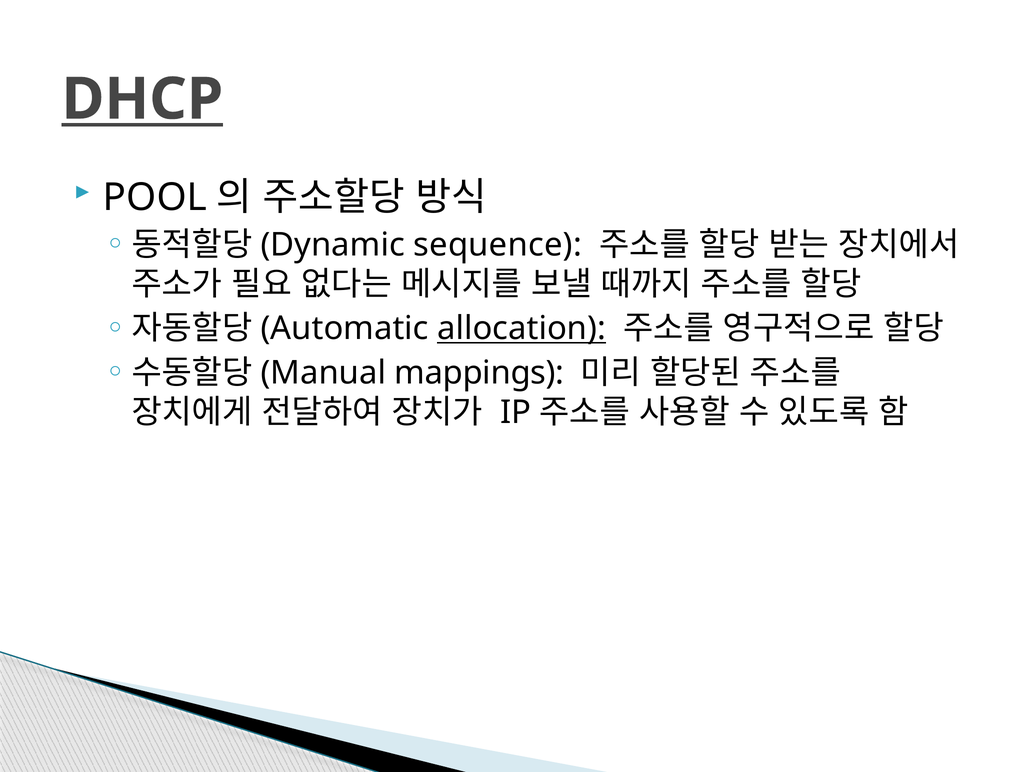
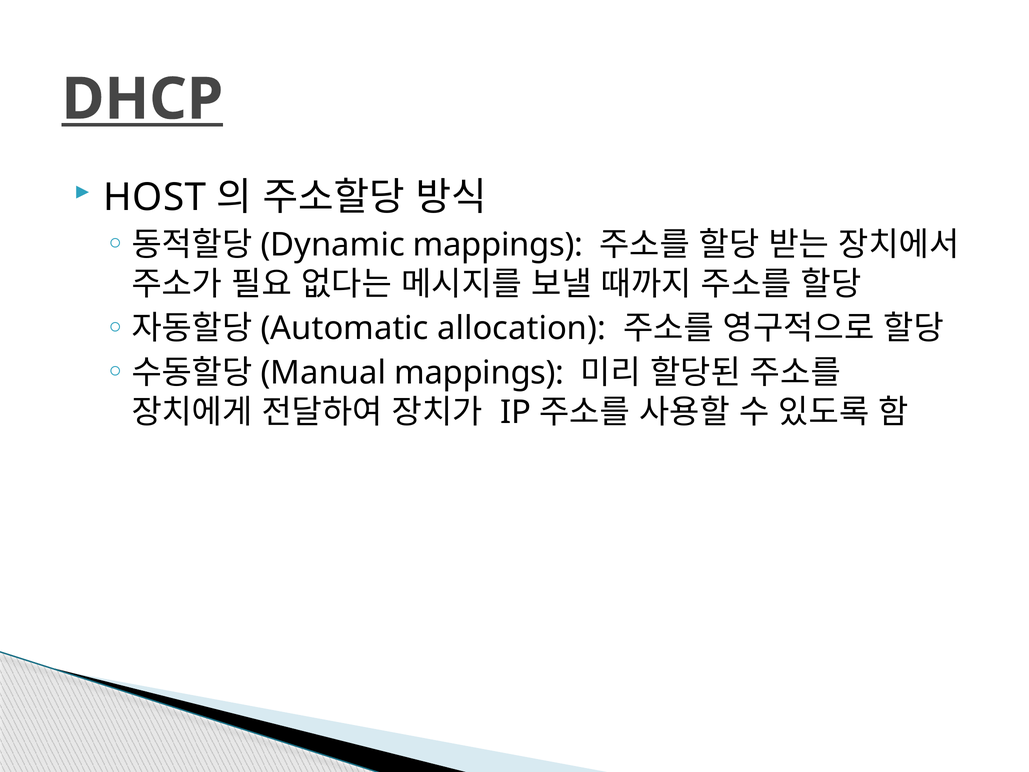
POOL: POOL -> HOST (155, 198)
sequence: sequence -> mappings (498, 245)
allocation underline: present -> none (522, 329)
